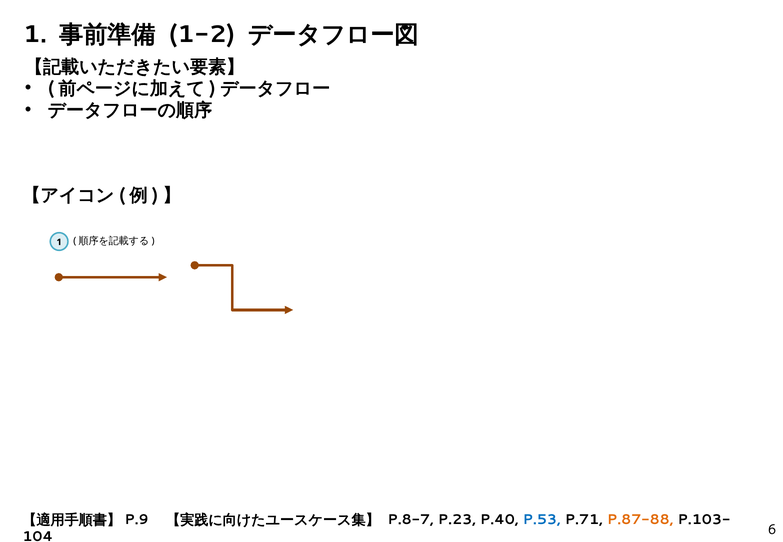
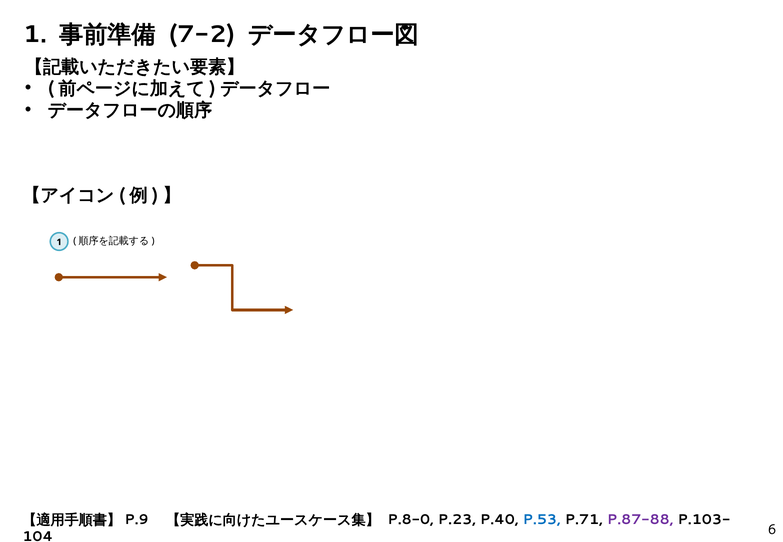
1-2: 1-2 -> 7-2 (202, 35)
P.8-7: P.8-7 -> P.8-0 (411, 520)
P.87-88 colour: orange -> purple (640, 520)
